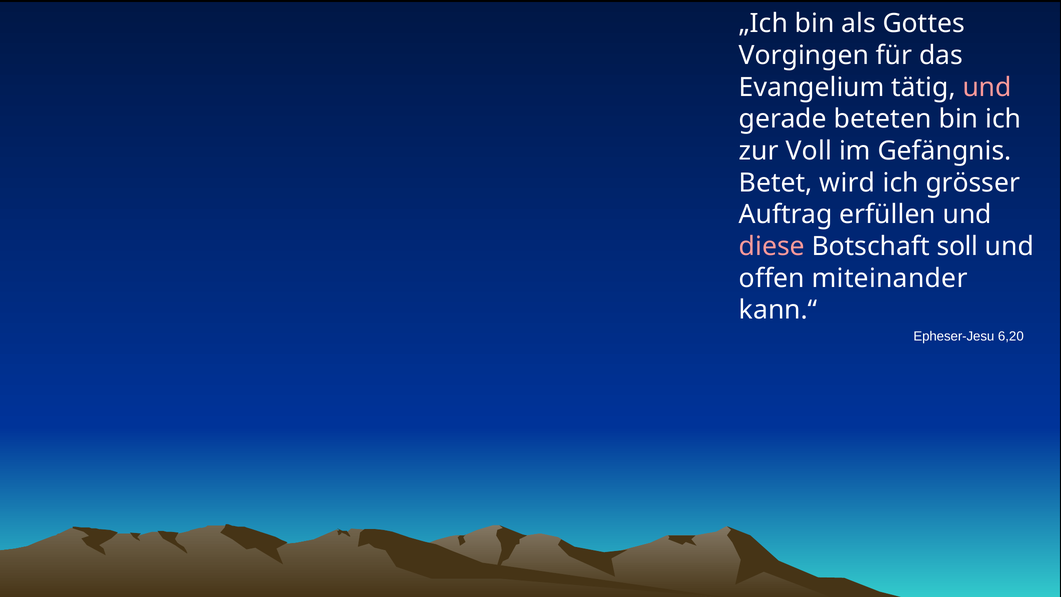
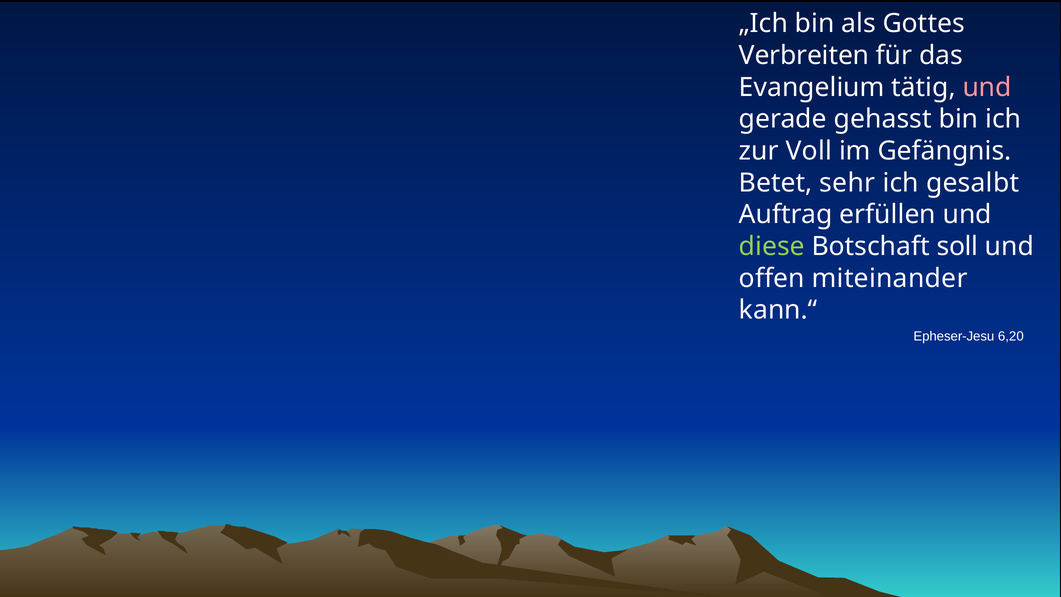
Vorgingen: Vorgingen -> Verbreiten (804, 55)
beteten: beteten -> gehasst (883, 119)
wird: wird -> sehr (847, 183)
grösser: grösser -> gesalbt (973, 183)
diese colour: pink -> light green (772, 246)
